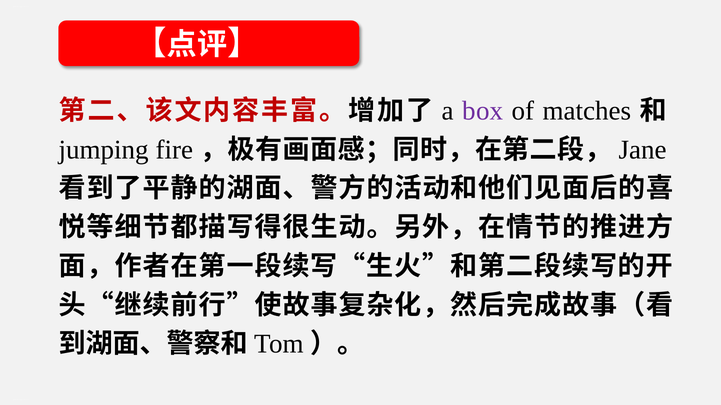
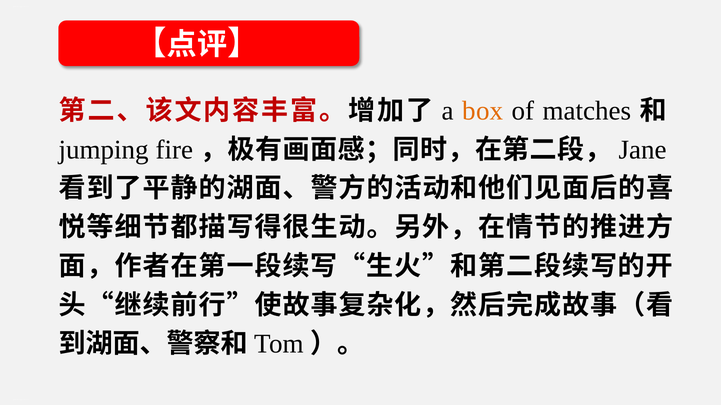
box colour: purple -> orange (483, 111)
